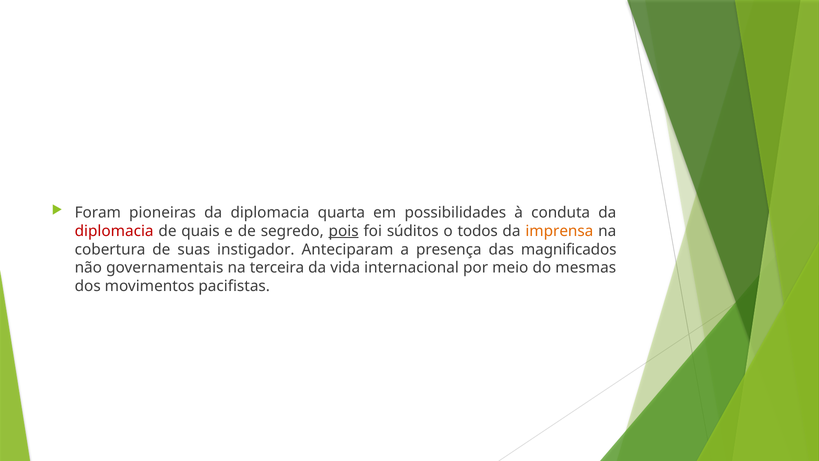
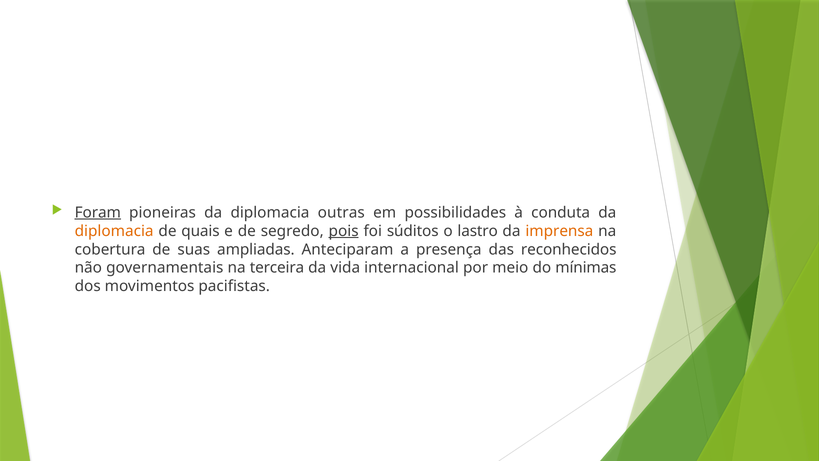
Foram underline: none -> present (98, 212)
quarta: quarta -> outras (341, 212)
diplomacia colour: red -> orange (114, 231)
todos: todos -> lastro (478, 231)
instigador: instigador -> ampliadas (256, 249)
magnificados: magnificados -> reconhecidos (569, 249)
mesmas: mesmas -> mínimas (586, 268)
